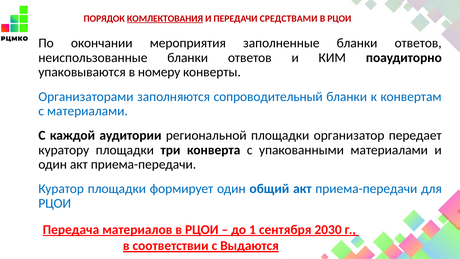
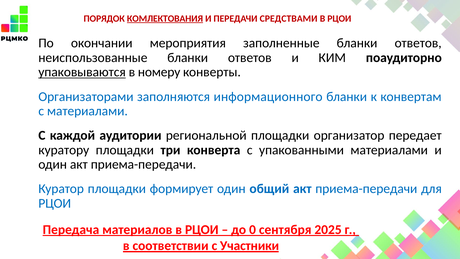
упаковываются underline: none -> present (82, 72)
сопроводительный: сопроводительный -> информационного (268, 96)
1: 1 -> 0 (253, 230)
2030: 2030 -> 2025 (328, 230)
Выдаются: Выдаются -> Участники (250, 246)
